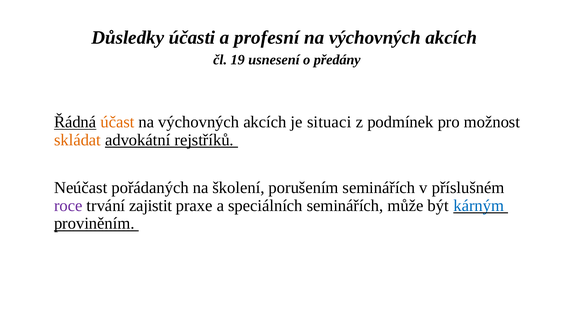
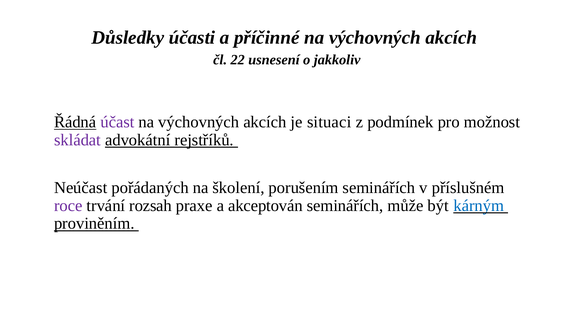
profesní: profesní -> příčinné (267, 38)
19: 19 -> 22 (238, 60)
předány: předány -> jakkoliv (337, 60)
účast colour: orange -> purple (117, 122)
skládat colour: orange -> purple (77, 140)
zajistit: zajistit -> rozsah (151, 206)
speciálních: speciálních -> akceptován (265, 206)
